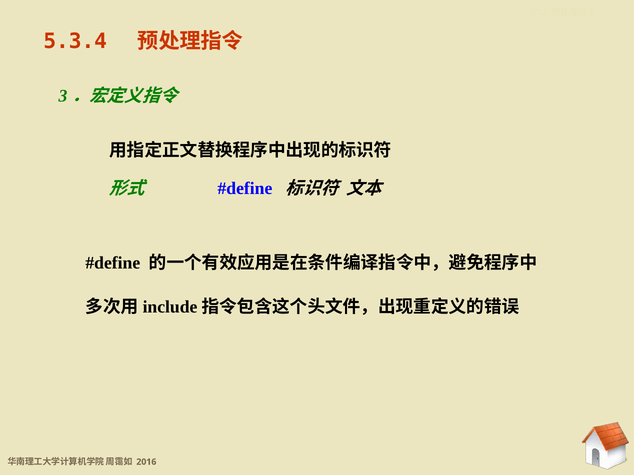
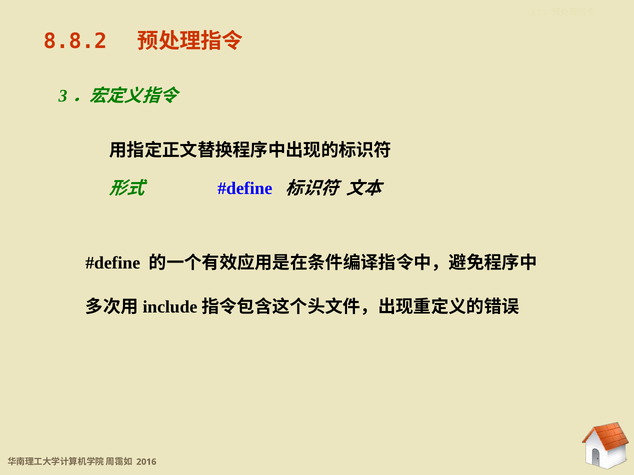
5.3.4: 5.3.4 -> 8.8.2 (75, 42)
